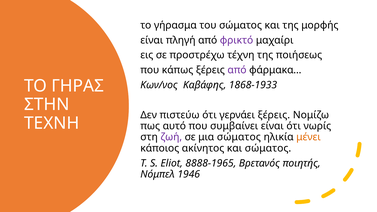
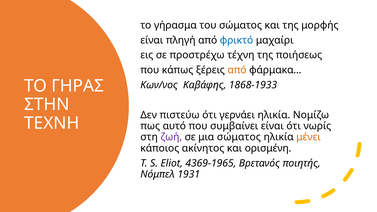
φρικτό colour: purple -> blue (237, 40)
από colour: purple -> orange (237, 70)
γερνάει ξέρεις: ξέρεις -> ηλικία (274, 115)
και σώματος: σώματος -> ορισμένη (268, 148)
8888-1965: 8888-1965 -> 4369-1965 (211, 163)
1946: 1946 -> 1931 (189, 174)
